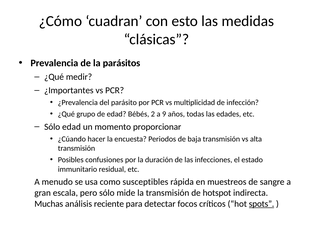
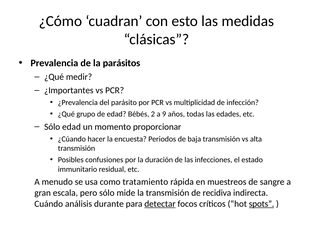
susceptibles: susceptibles -> tratamiento (145, 182)
hotspot: hotspot -> recidiva (217, 193)
Muchas: Muchas -> Cuándo (49, 204)
reciente: reciente -> durante (109, 204)
detectar underline: none -> present (160, 204)
